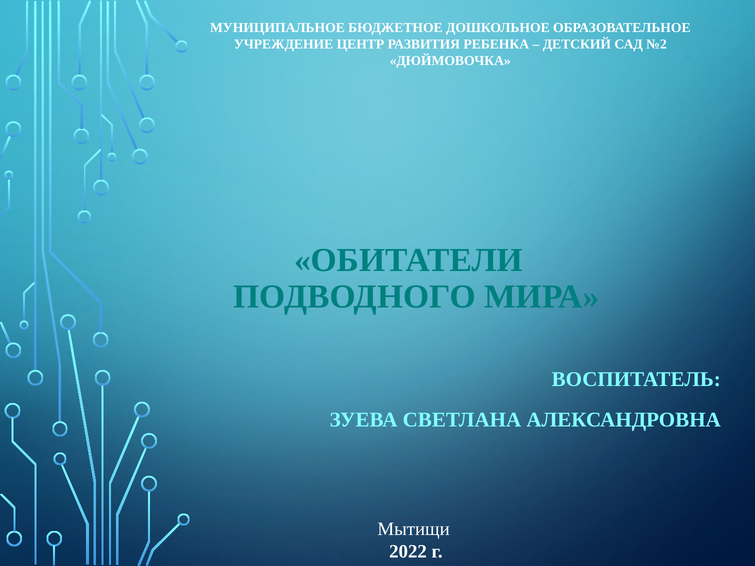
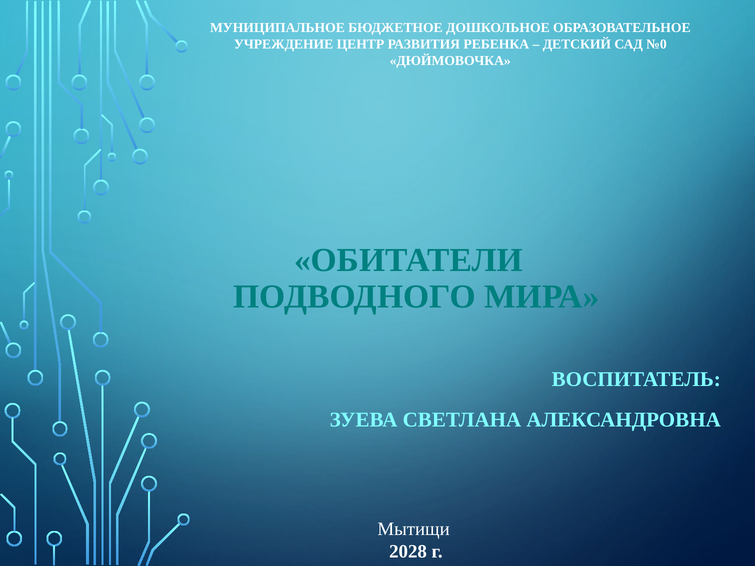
№2: №2 -> №0 (656, 44)
2022: 2022 -> 2028 (408, 552)
